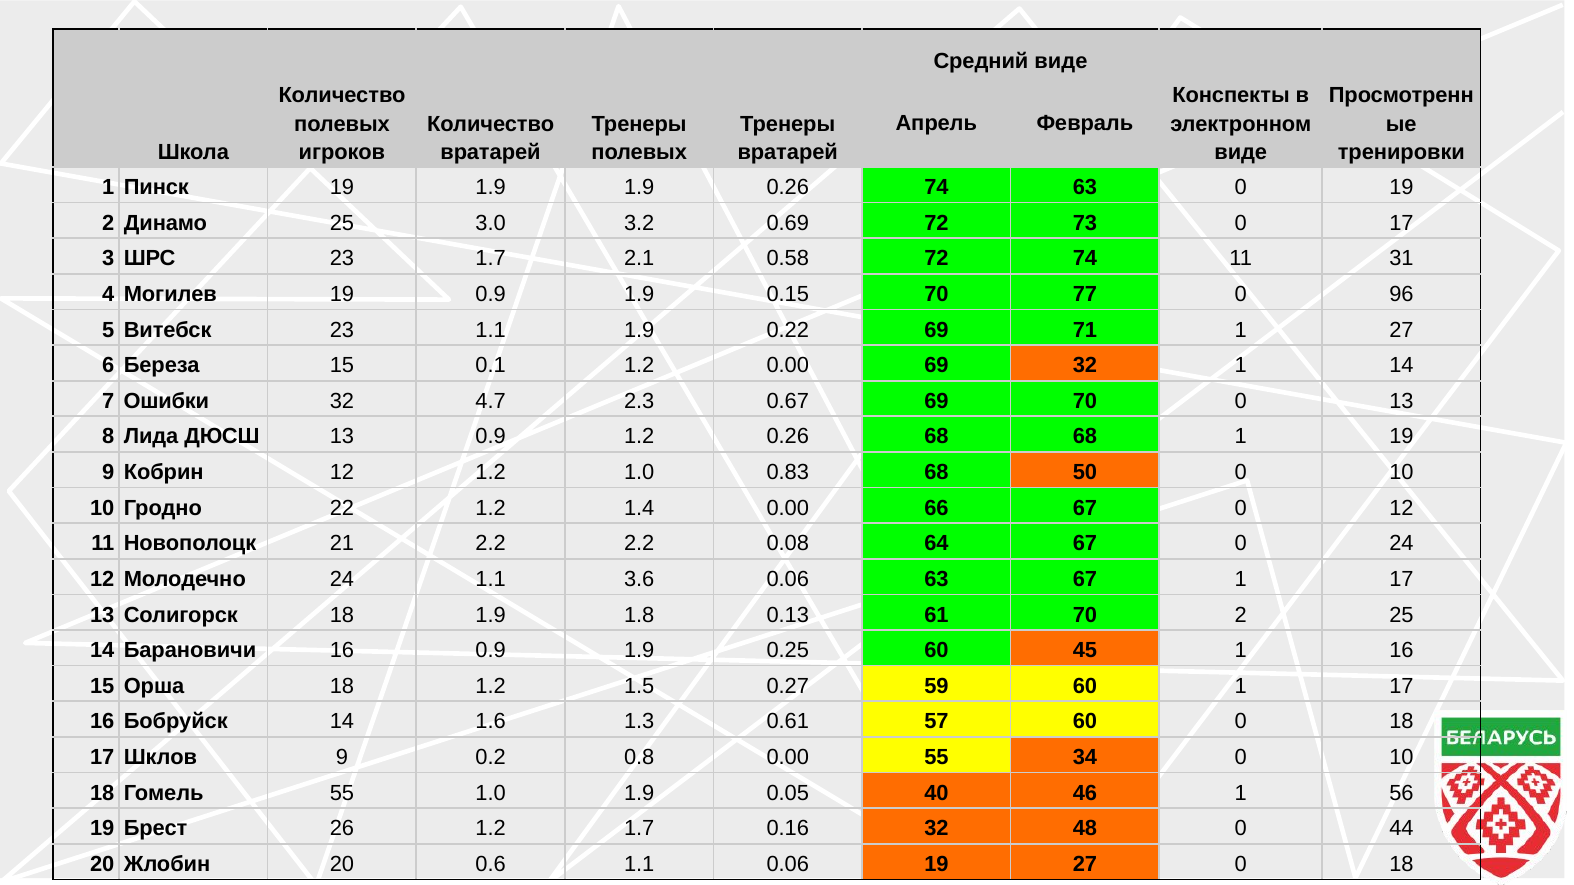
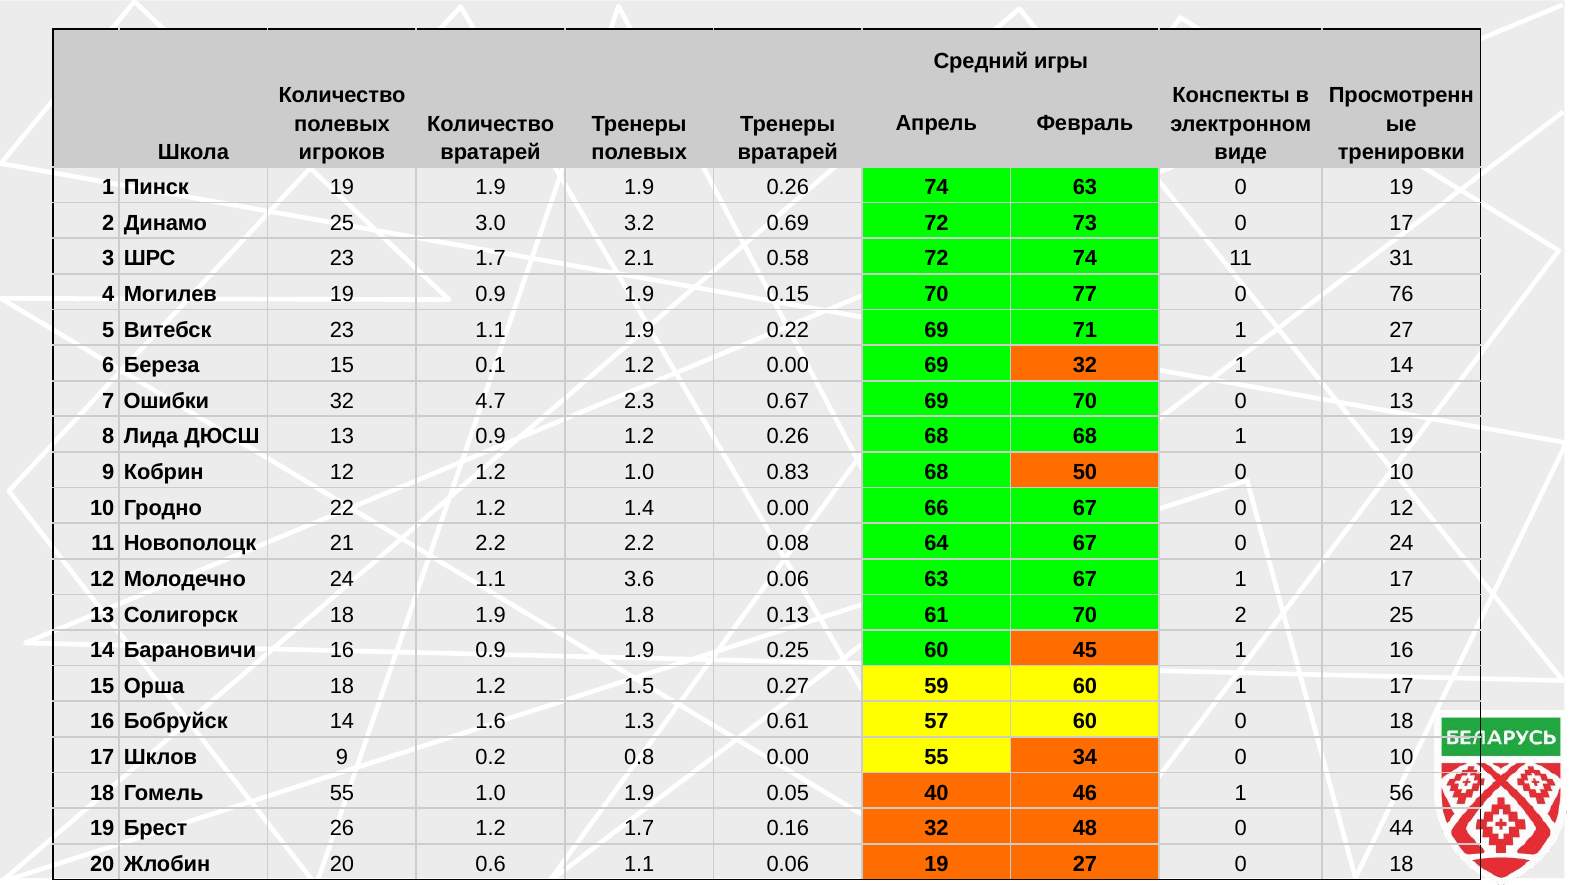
Средний виде: виде -> игры (1061, 61)
96: 96 -> 76 (1401, 294)
